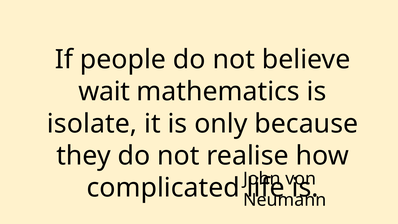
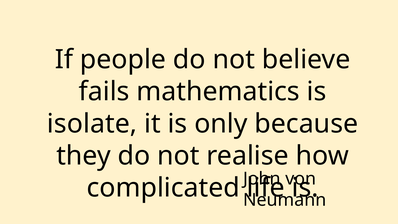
wait: wait -> fails (104, 92)
